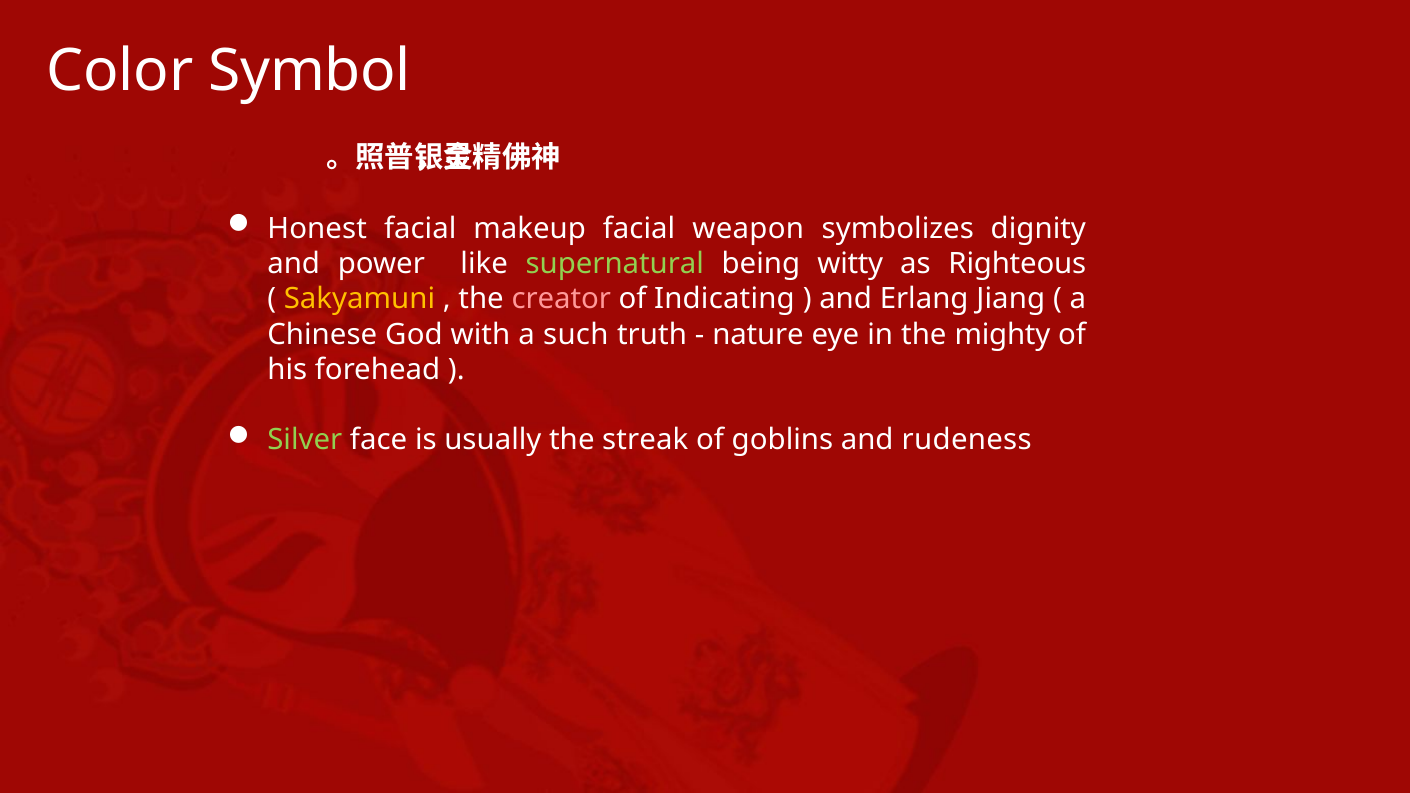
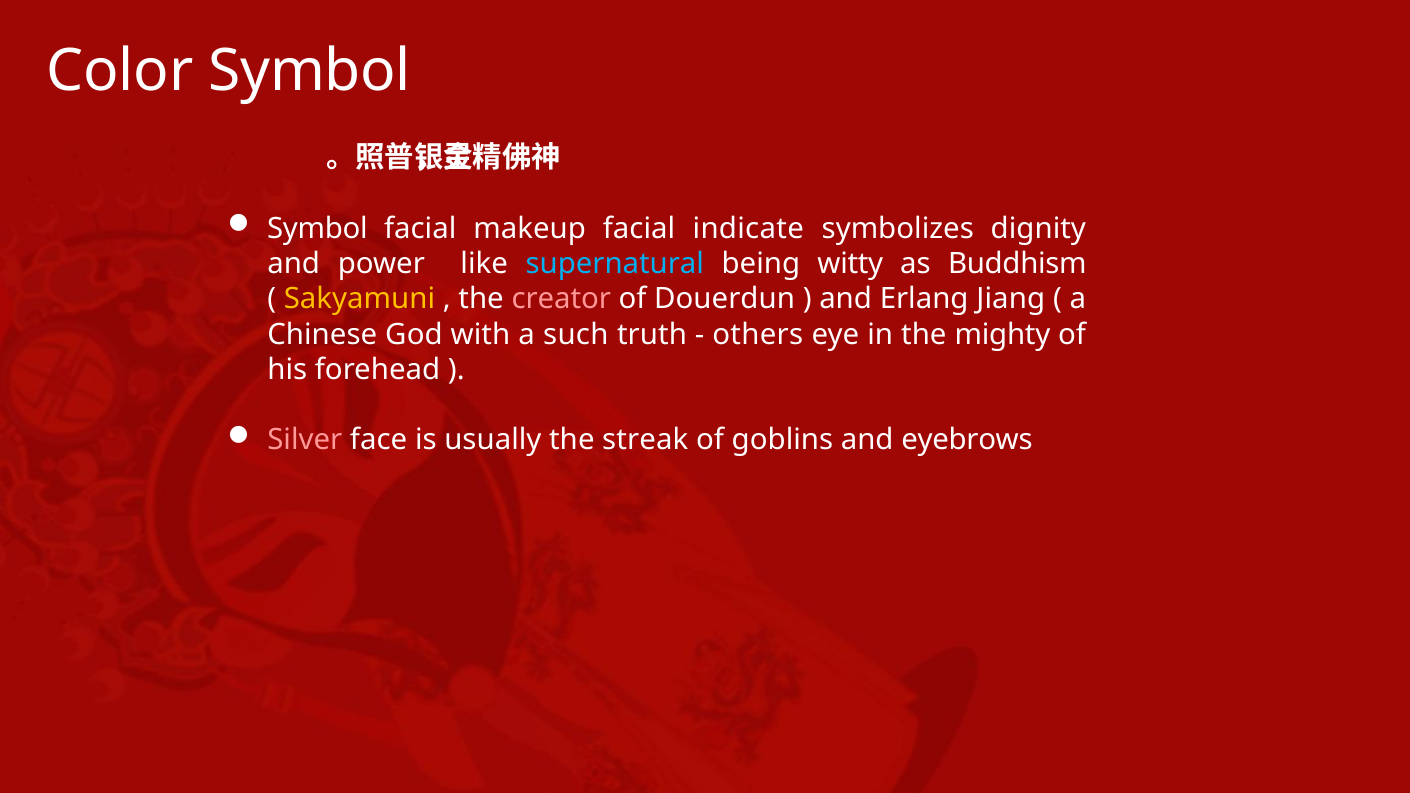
Honest: Honest -> Symbol (317, 229)
weapon: weapon -> indicate (748, 229)
supernatural colour: light green -> light blue (615, 264)
Righteous: Righteous -> Buddhism (1017, 264)
Indicating: Indicating -> Douerdun (725, 299)
nature: nature -> others (758, 335)
Silver colour: light green -> pink (305, 440)
rudeness: rudeness -> eyebrows (967, 440)
